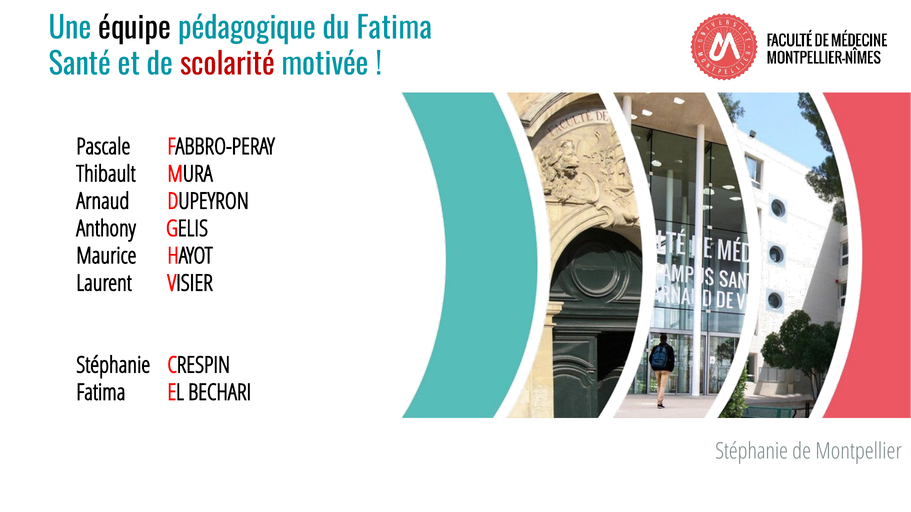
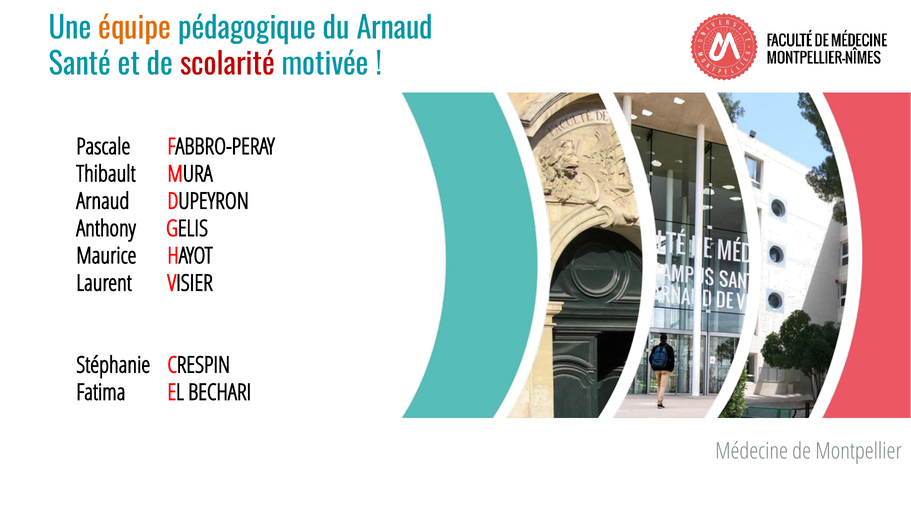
équipe colour: black -> orange (135, 29)
du Fatima: Fatima -> Arnaud (395, 29)
Stéphanie: Stéphanie -> Médecine (752, 452)
